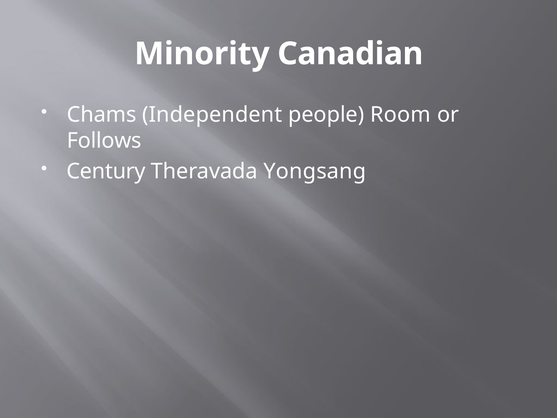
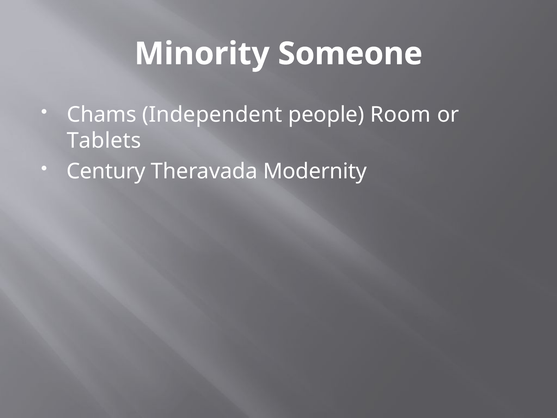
Canadian: Canadian -> Someone (350, 54)
Follows: Follows -> Tablets (104, 141)
Yongsang: Yongsang -> Modernity (315, 171)
